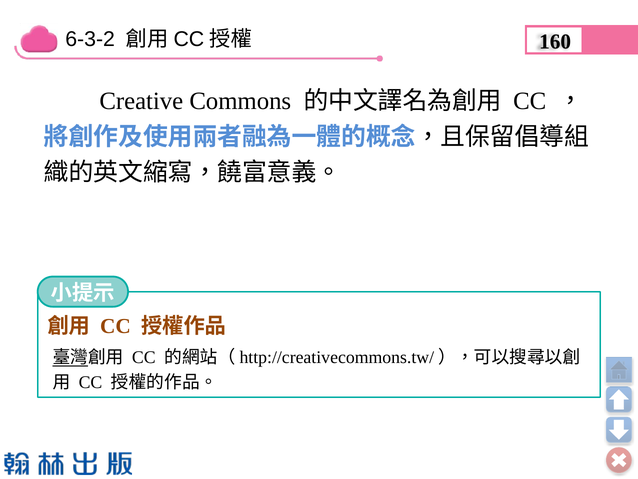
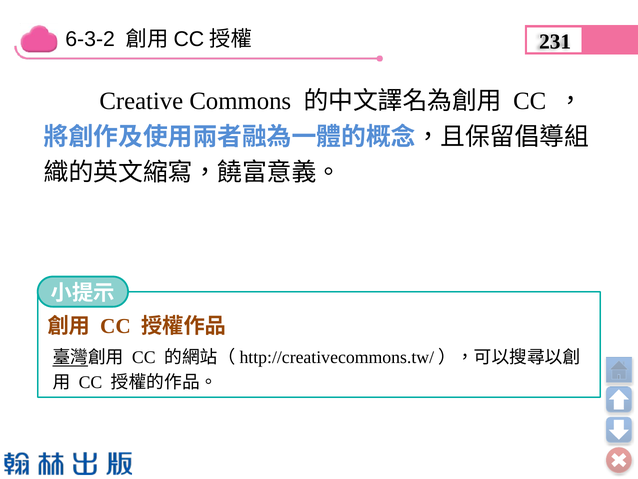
160: 160 -> 231 (555, 42)
